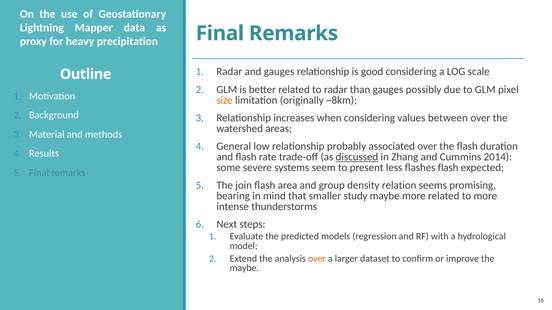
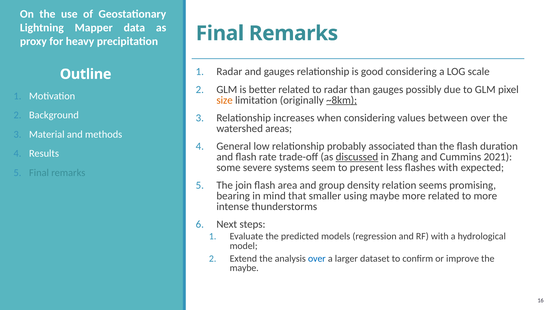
~8km underline: none -> present (342, 100)
associated over: over -> than (427, 147)
2014: 2014 -> 2021 (498, 157)
flashes flash: flash -> with (448, 168)
study: study -> using (355, 196)
over colour: orange -> blue (317, 259)
